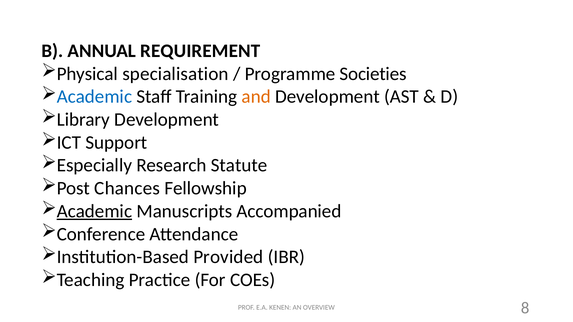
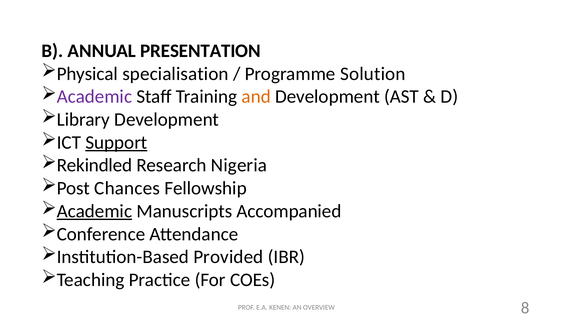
REQUIREMENT: REQUIREMENT -> PRESENTATION (200, 51)
Societies: Societies -> Solution (373, 74)
Academic colour: blue -> purple (94, 97)
Support underline: none -> present (116, 143)
Especially: Especially -> Rekindled (94, 166)
Statute: Statute -> Nigeria (239, 166)
